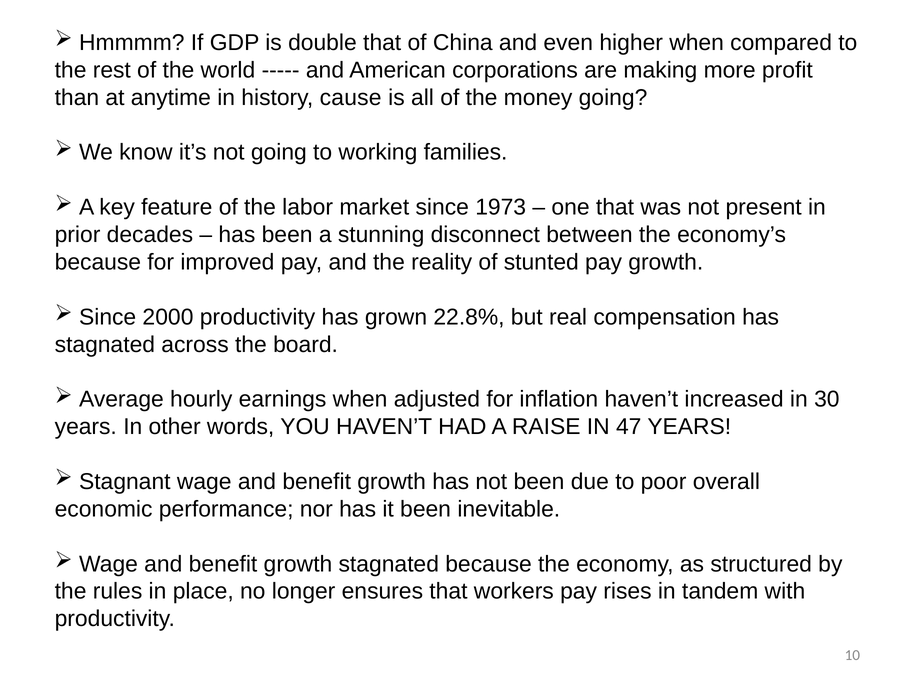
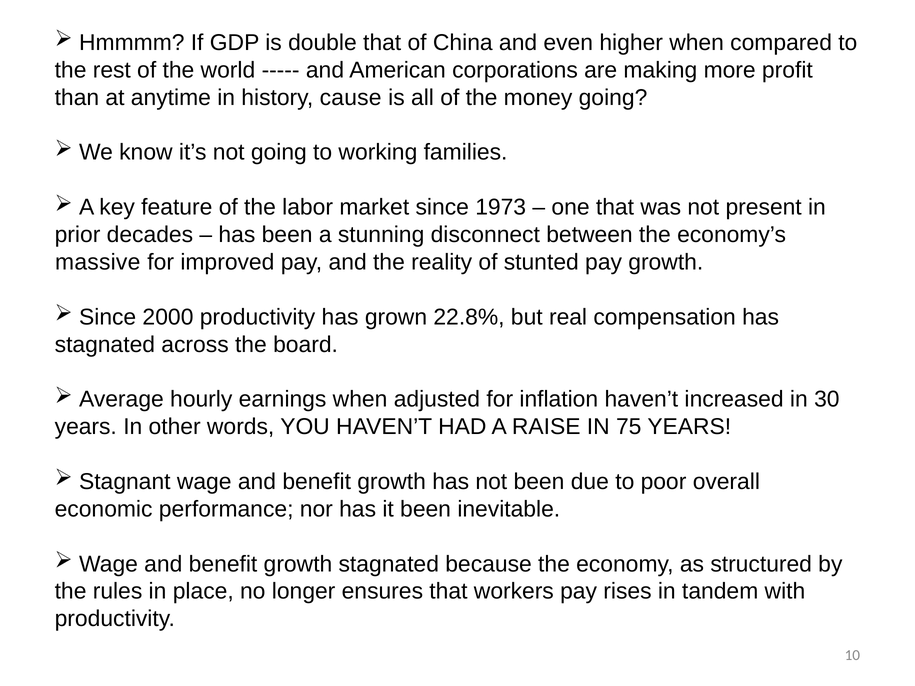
because: because -> massive (98, 262)
47: 47 -> 75 (629, 427)
